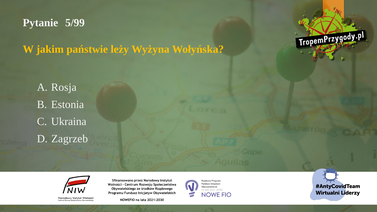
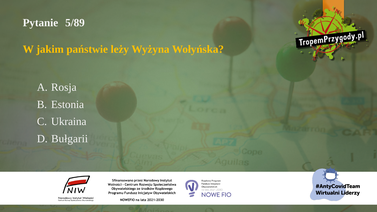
5/99: 5/99 -> 5/89 (75, 23)
Zagrzeb: Zagrzeb -> Bułgarii (70, 139)
